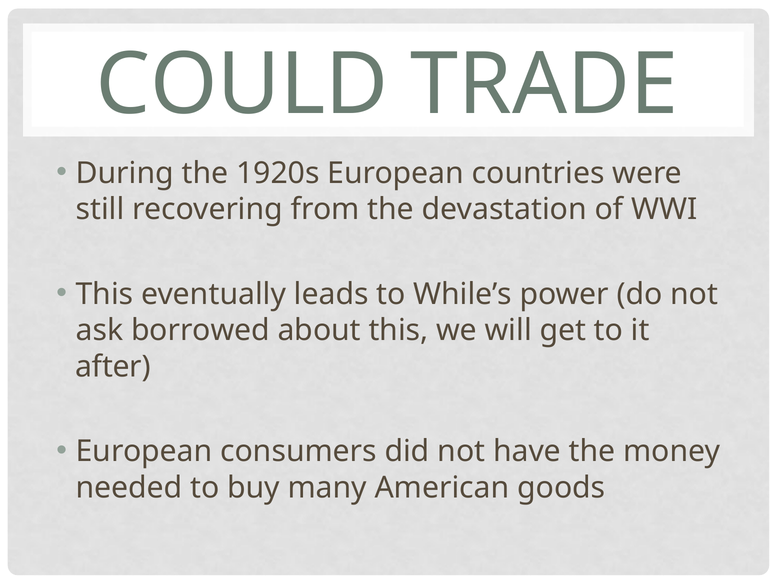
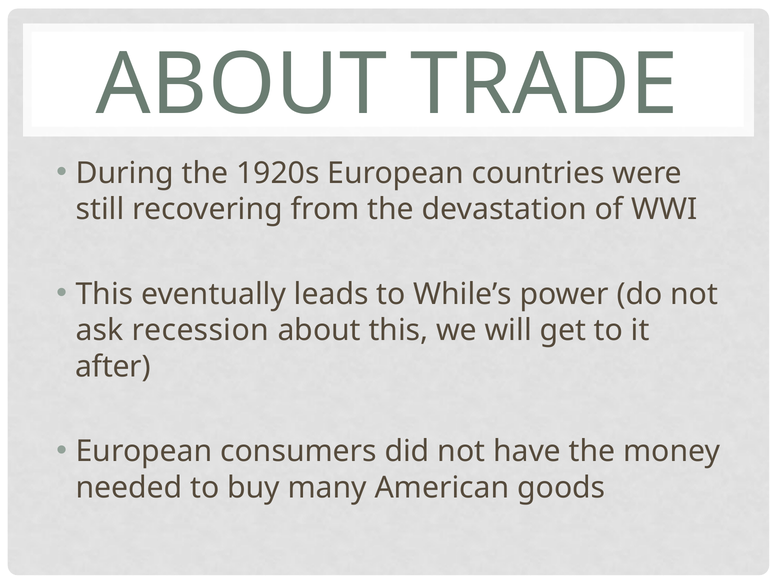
COULD: COULD -> ABOUT (242, 85)
borrowed: borrowed -> recession (200, 330)
